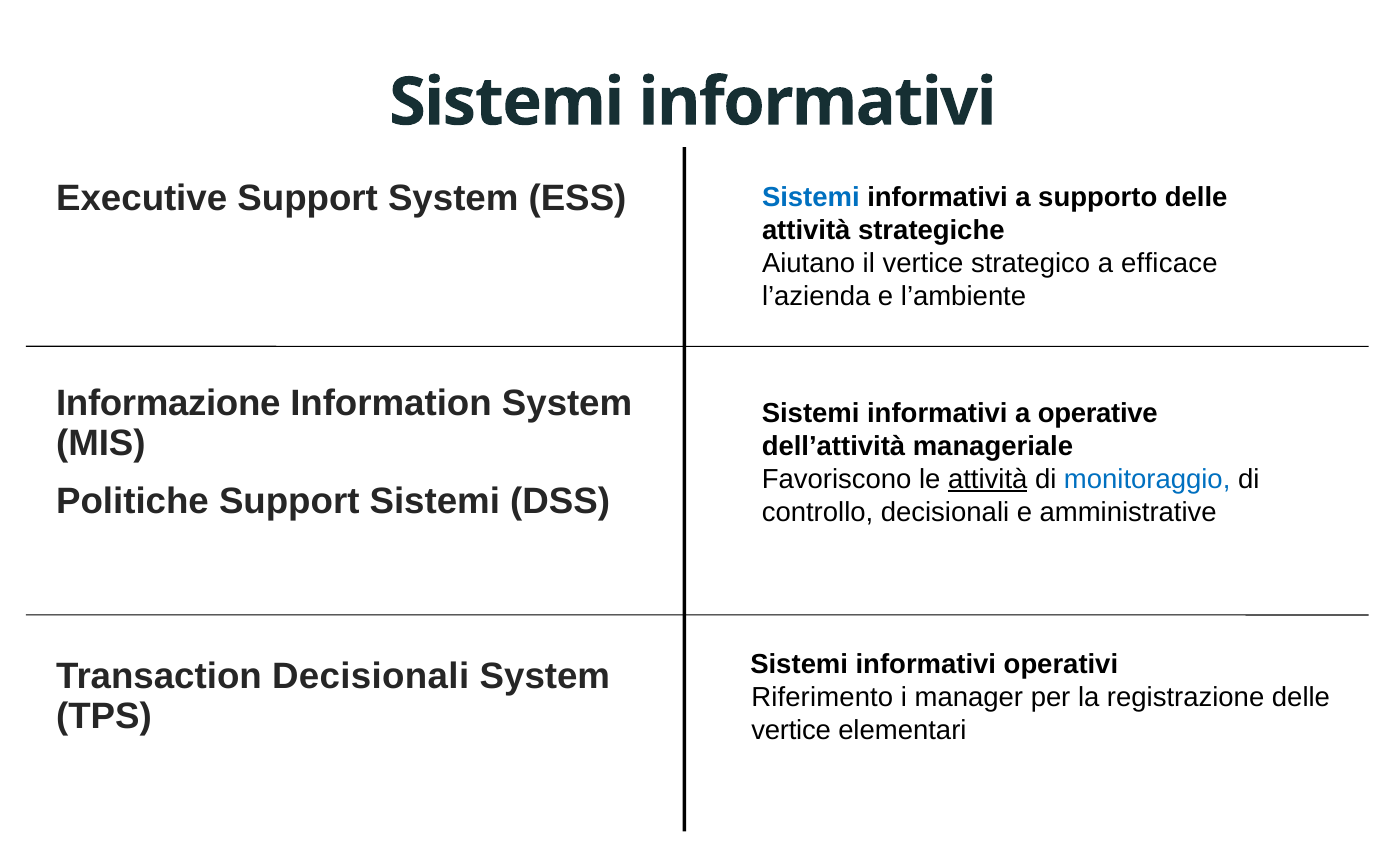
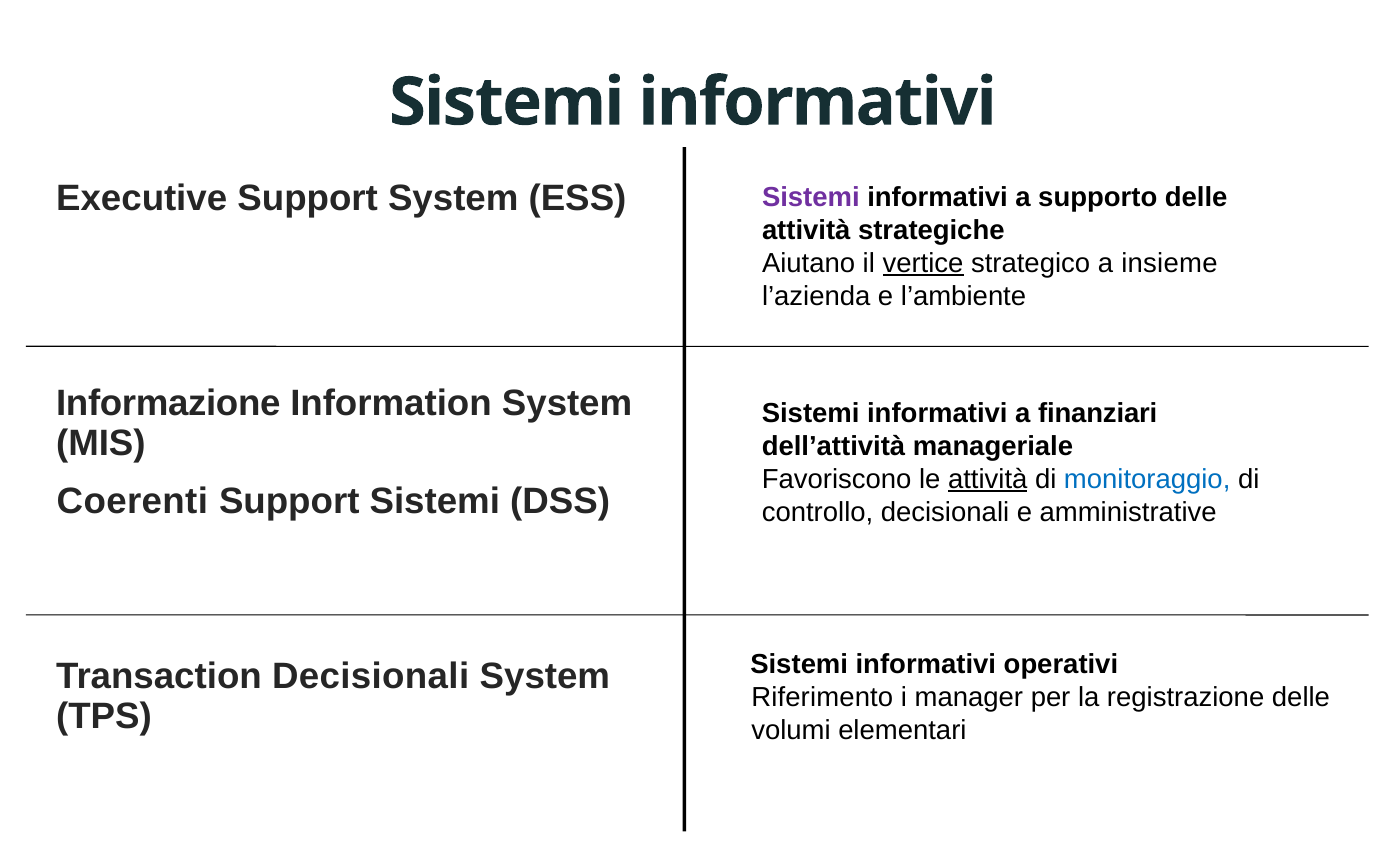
Sistemi colour: blue -> purple (811, 197)
vertice underline: none -> present (923, 263)
efficace: efficace -> insieme (1169, 263)
operative: operative -> finanziari (1098, 414)
Politiche: Politiche -> Coerenti (132, 502)
vertice: vertice -> volumi (791, 731)
